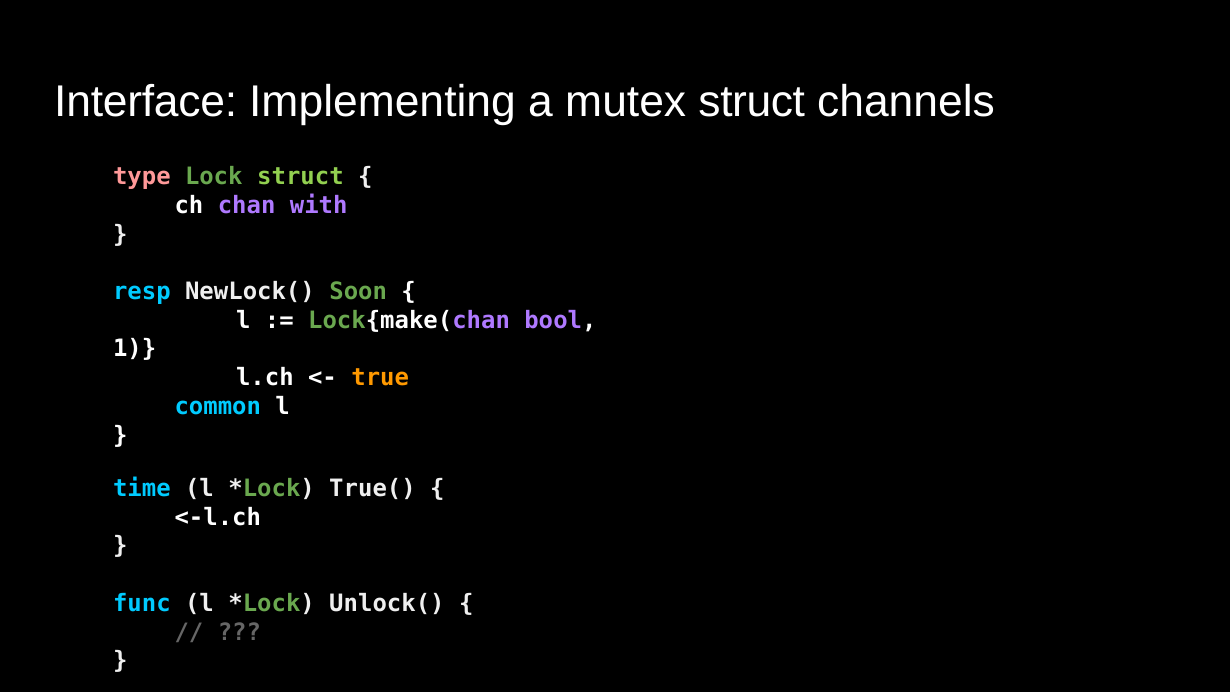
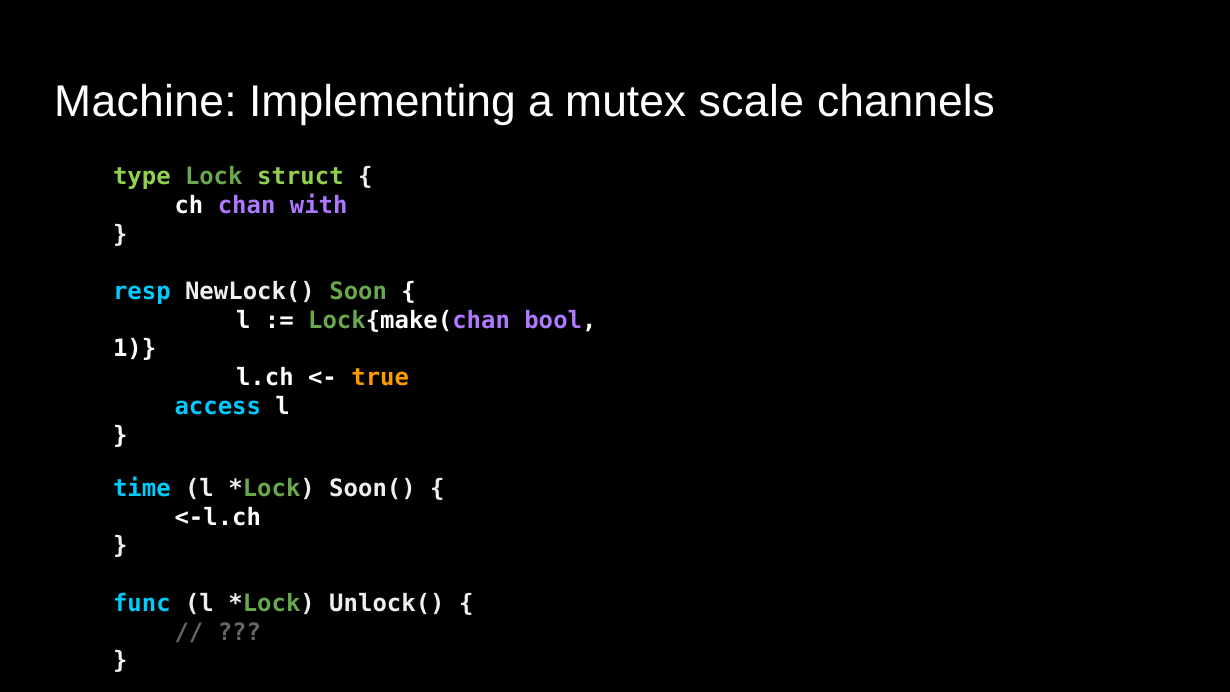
Interface: Interface -> Machine (145, 102)
mutex struct: struct -> scale (751, 102)
type colour: pink -> light green (142, 177)
common: common -> access (218, 406)
True(: True( -> Soon( (372, 489)
